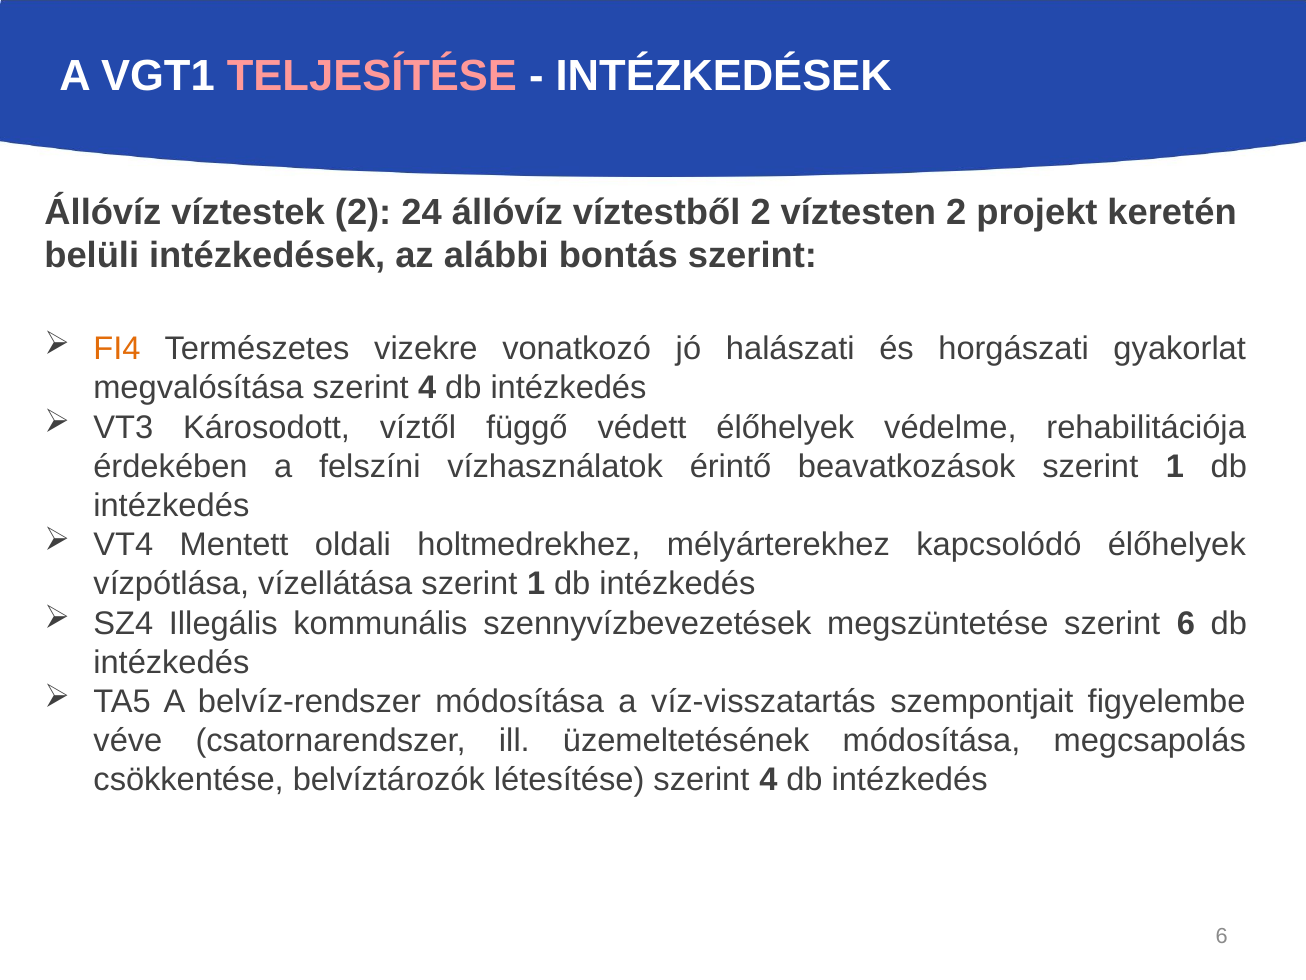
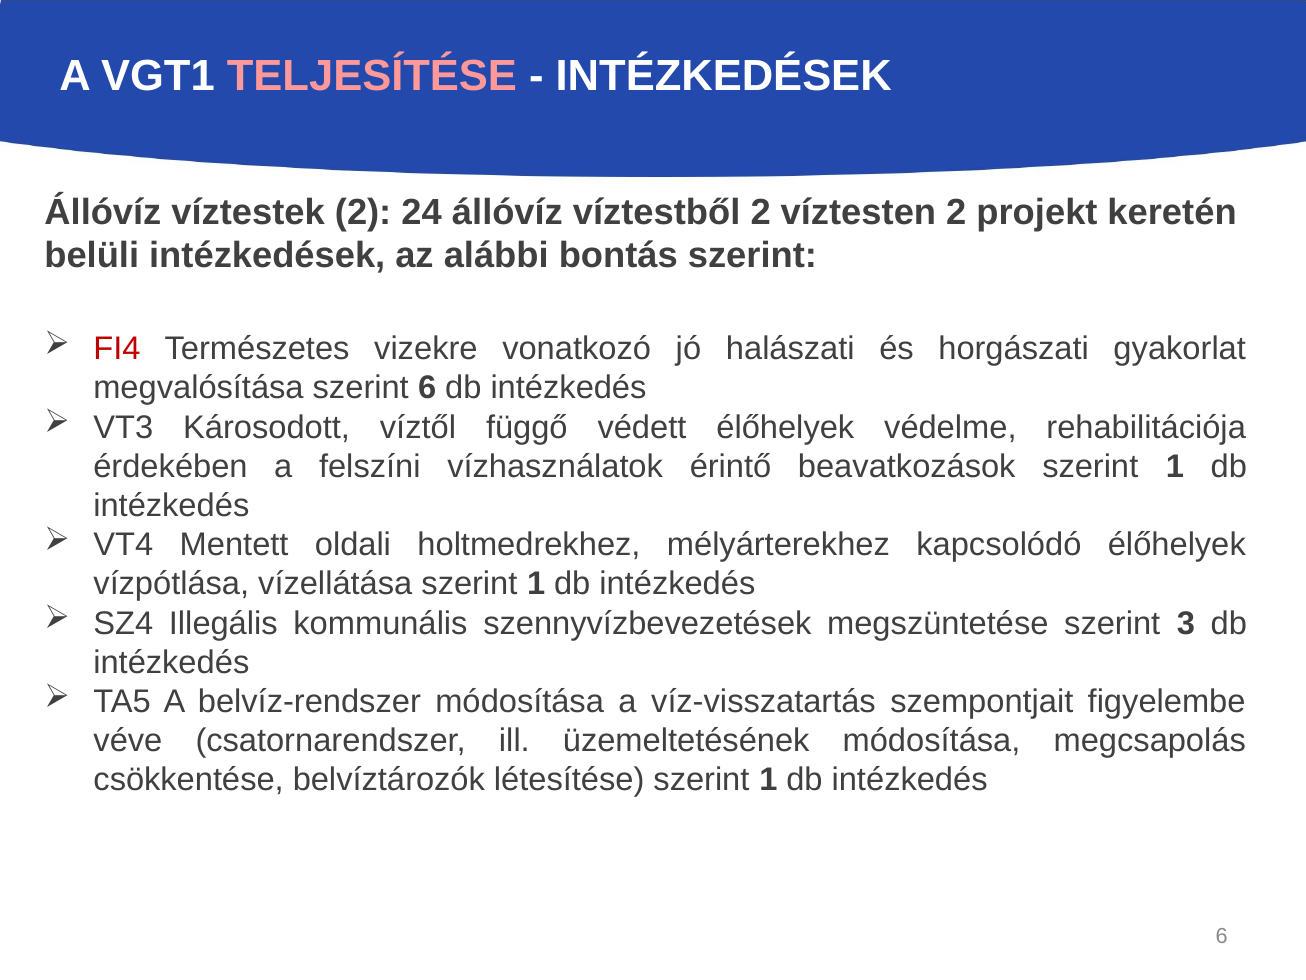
FI4 colour: orange -> red (117, 349)
megvalósítása szerint 4: 4 -> 6 (427, 388)
szerint 6: 6 -> 3 (1186, 623)
létesítése szerint 4: 4 -> 1 (768, 780)
